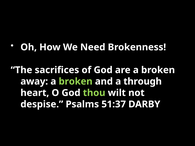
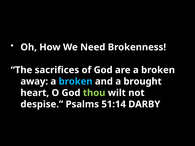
broken colour: light green -> light blue (76, 82)
through: through -> brought (143, 82)
51:37: 51:37 -> 51:14 (114, 104)
